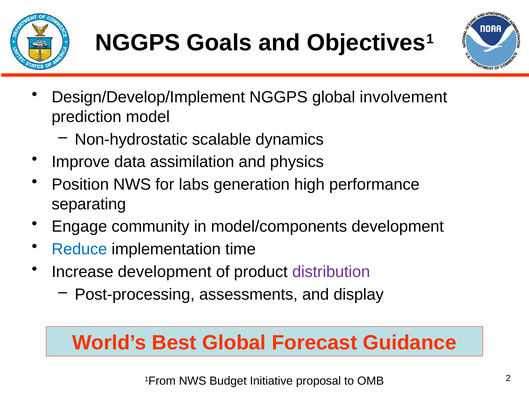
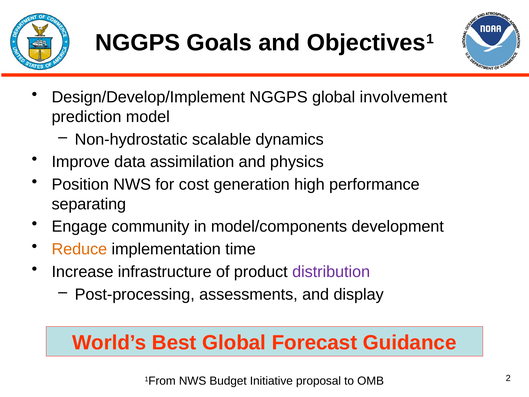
labs: labs -> cost (194, 184)
Reduce colour: blue -> orange (79, 249)
Increase development: development -> infrastructure (165, 272)
